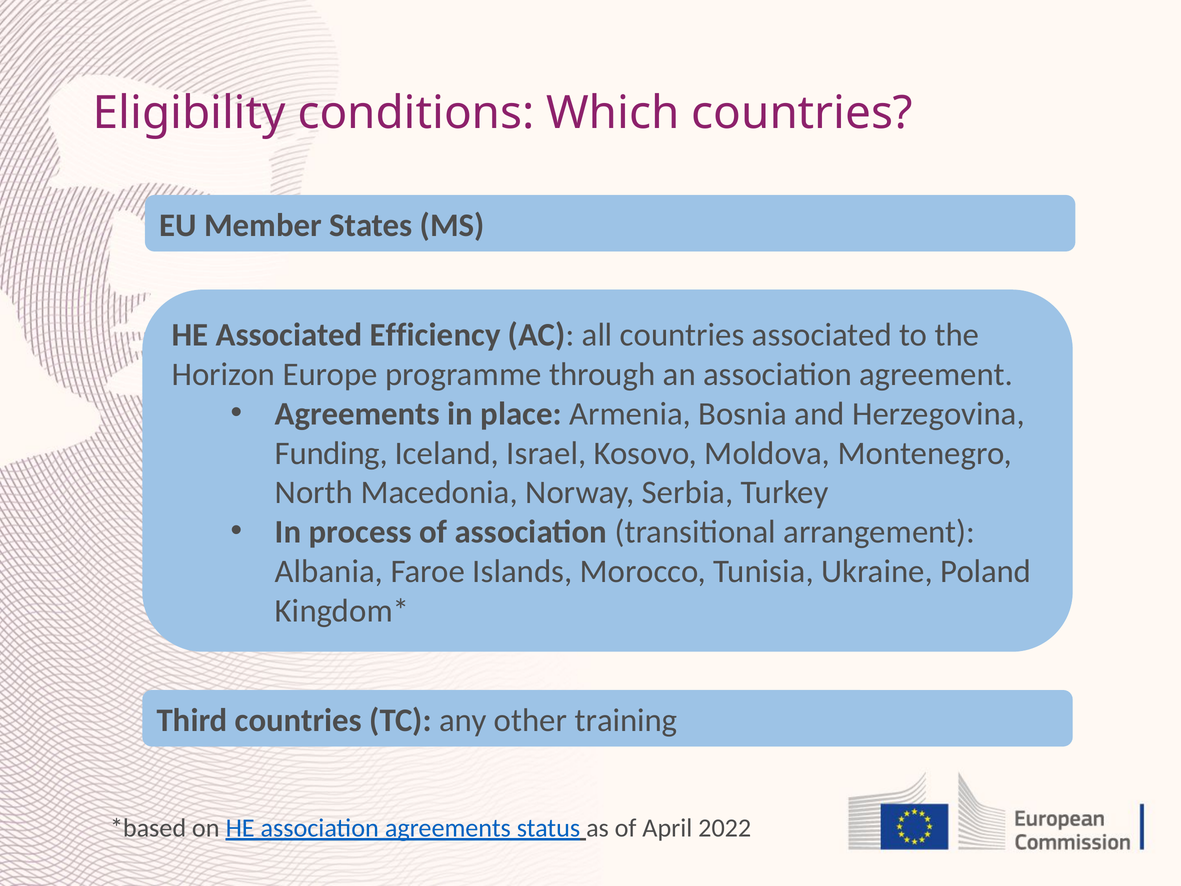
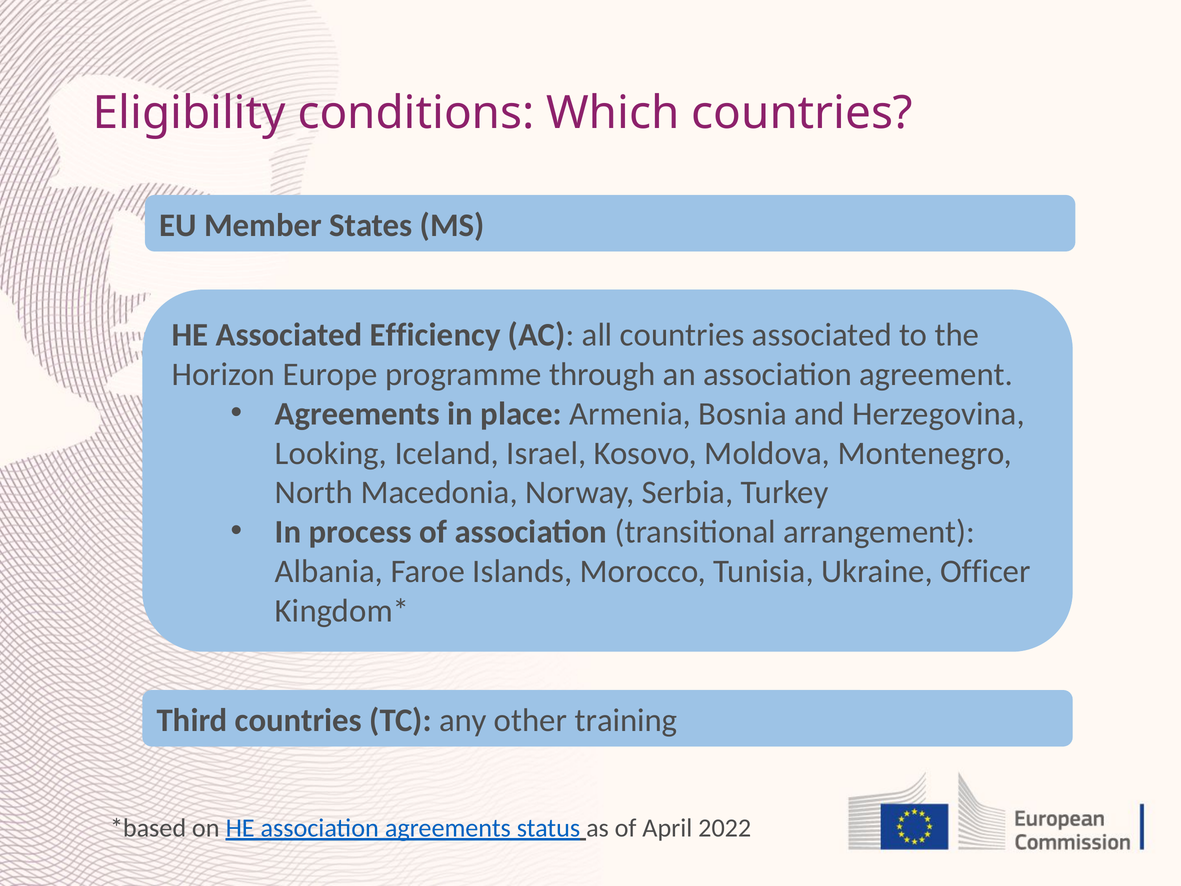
Funding: Funding -> Looking (331, 453)
Poland: Poland -> Officer (985, 571)
